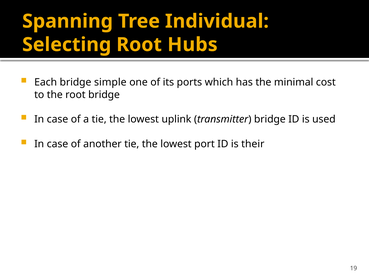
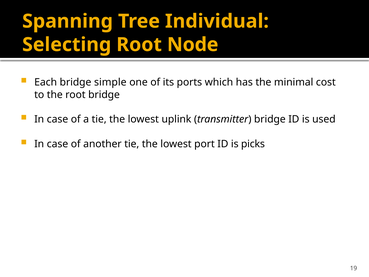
Hubs: Hubs -> Node (193, 45)
their: their -> picks (253, 144)
